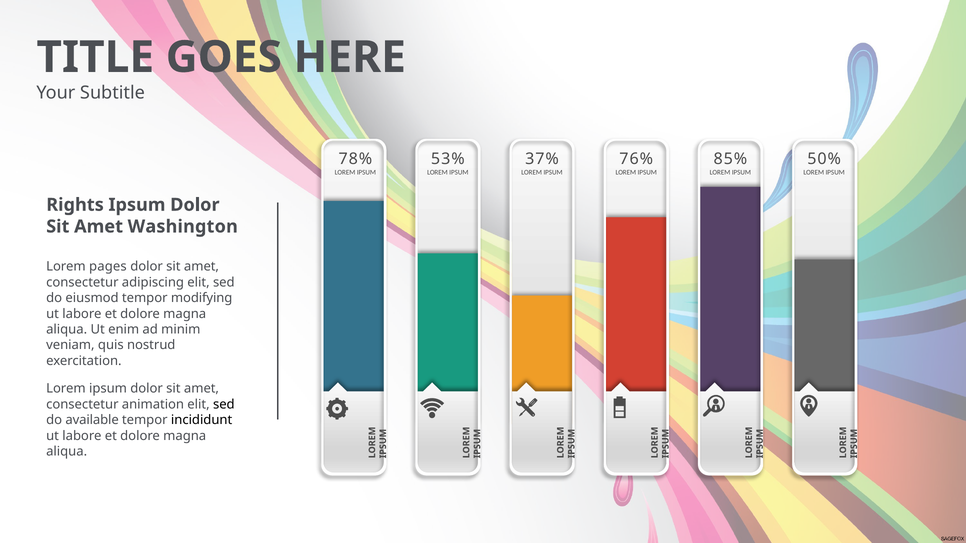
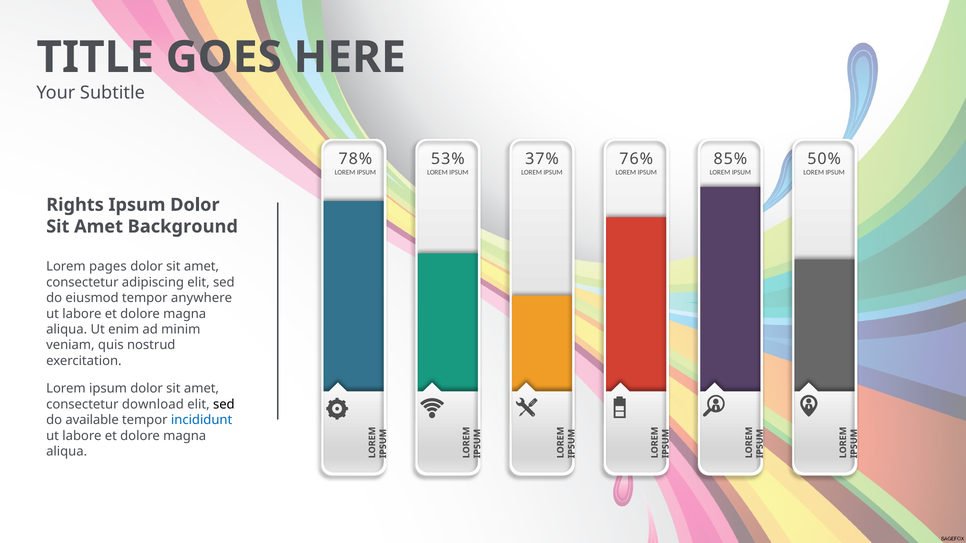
Washington: Washington -> Background (183, 227)
modifying: modifying -> anywhere (202, 298)
animation: animation -> download (153, 405)
incididunt colour: black -> blue (202, 420)
